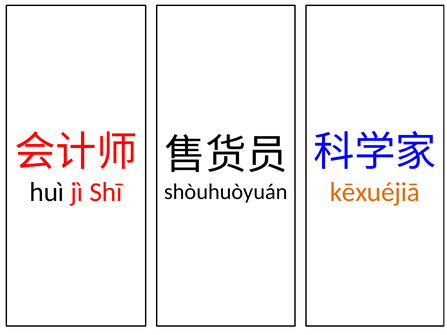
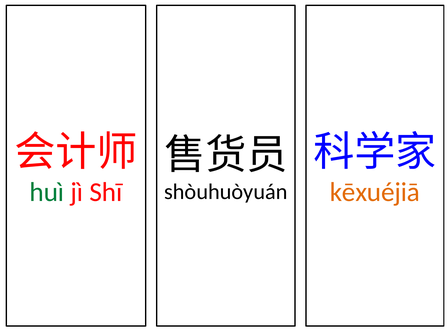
huì colour: black -> green (47, 192)
